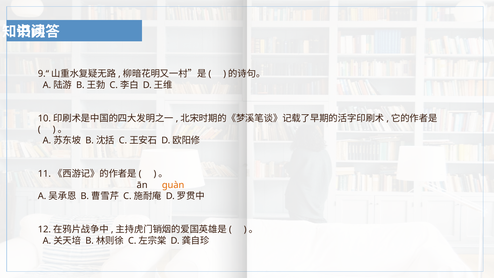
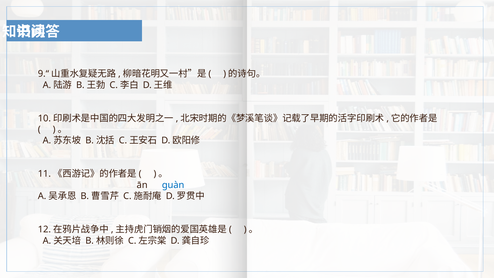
guàn colour: orange -> blue (173, 185)
